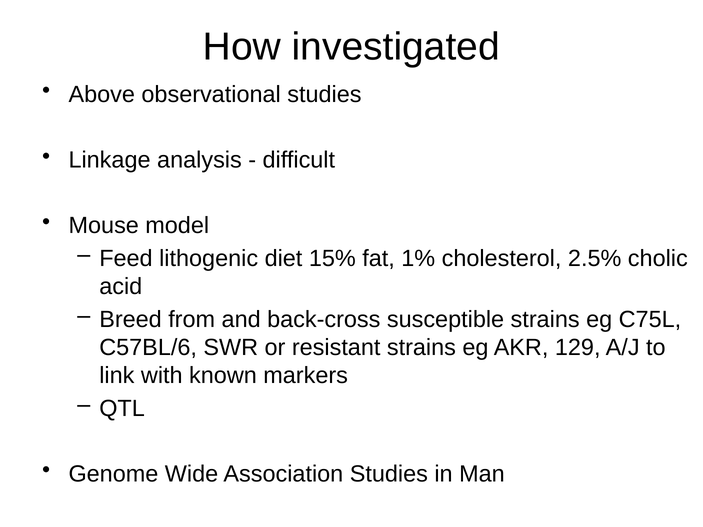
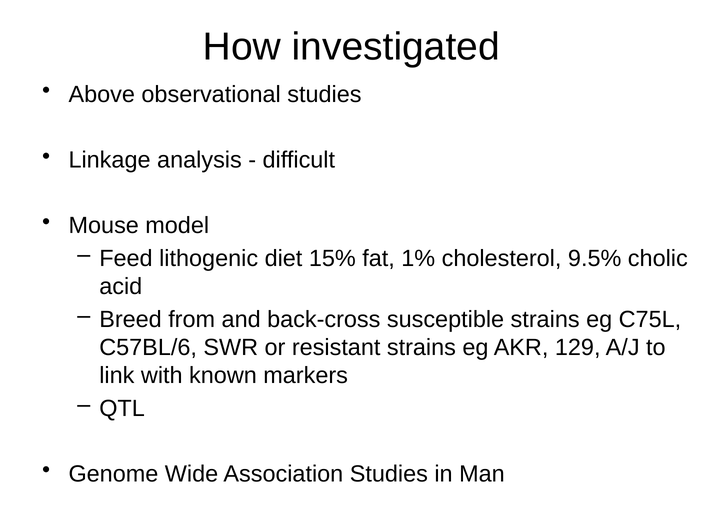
2.5%: 2.5% -> 9.5% (595, 259)
